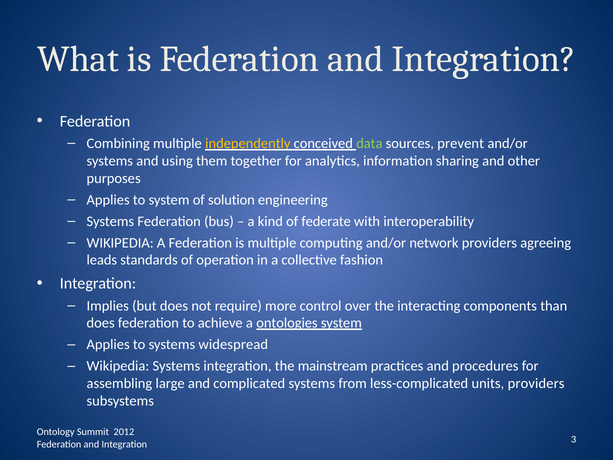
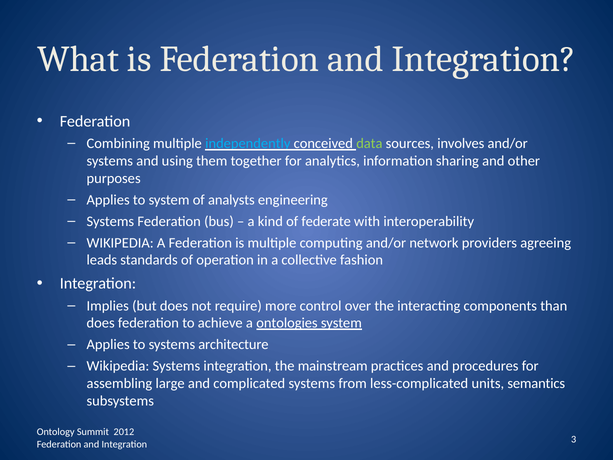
independently colour: yellow -> light blue (248, 144)
prevent: prevent -> involves (461, 144)
solution: solution -> analysts (231, 200)
widespread: widespread -> architecture (233, 344)
units providers: providers -> semantics (536, 383)
